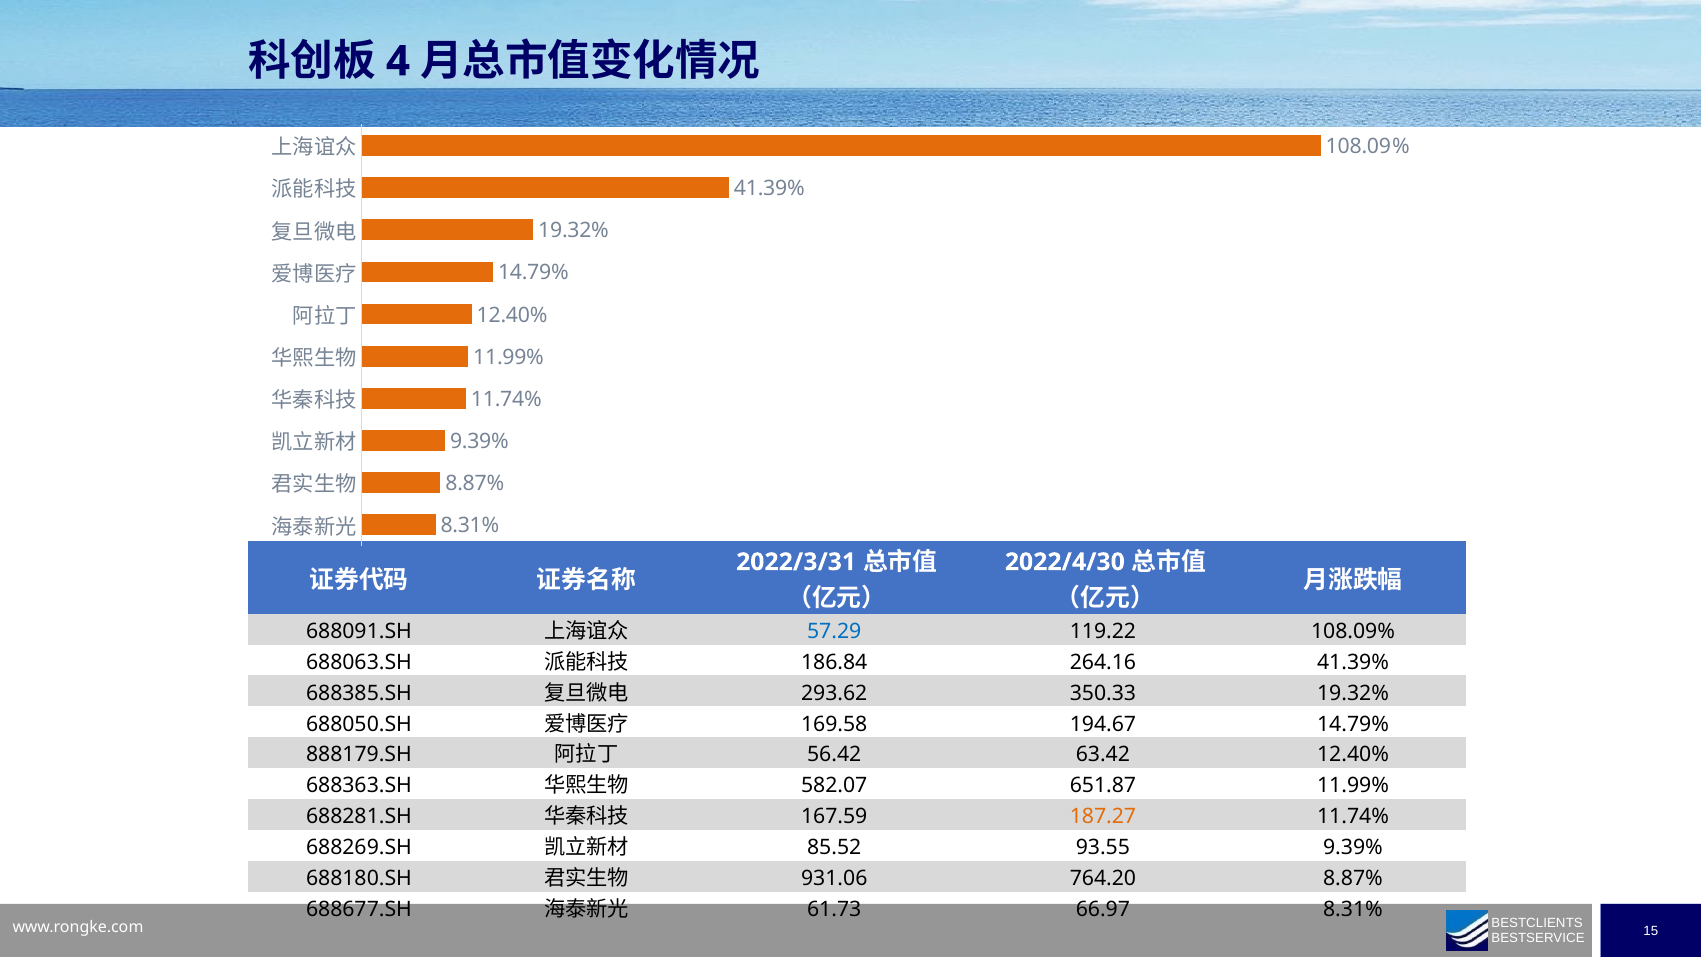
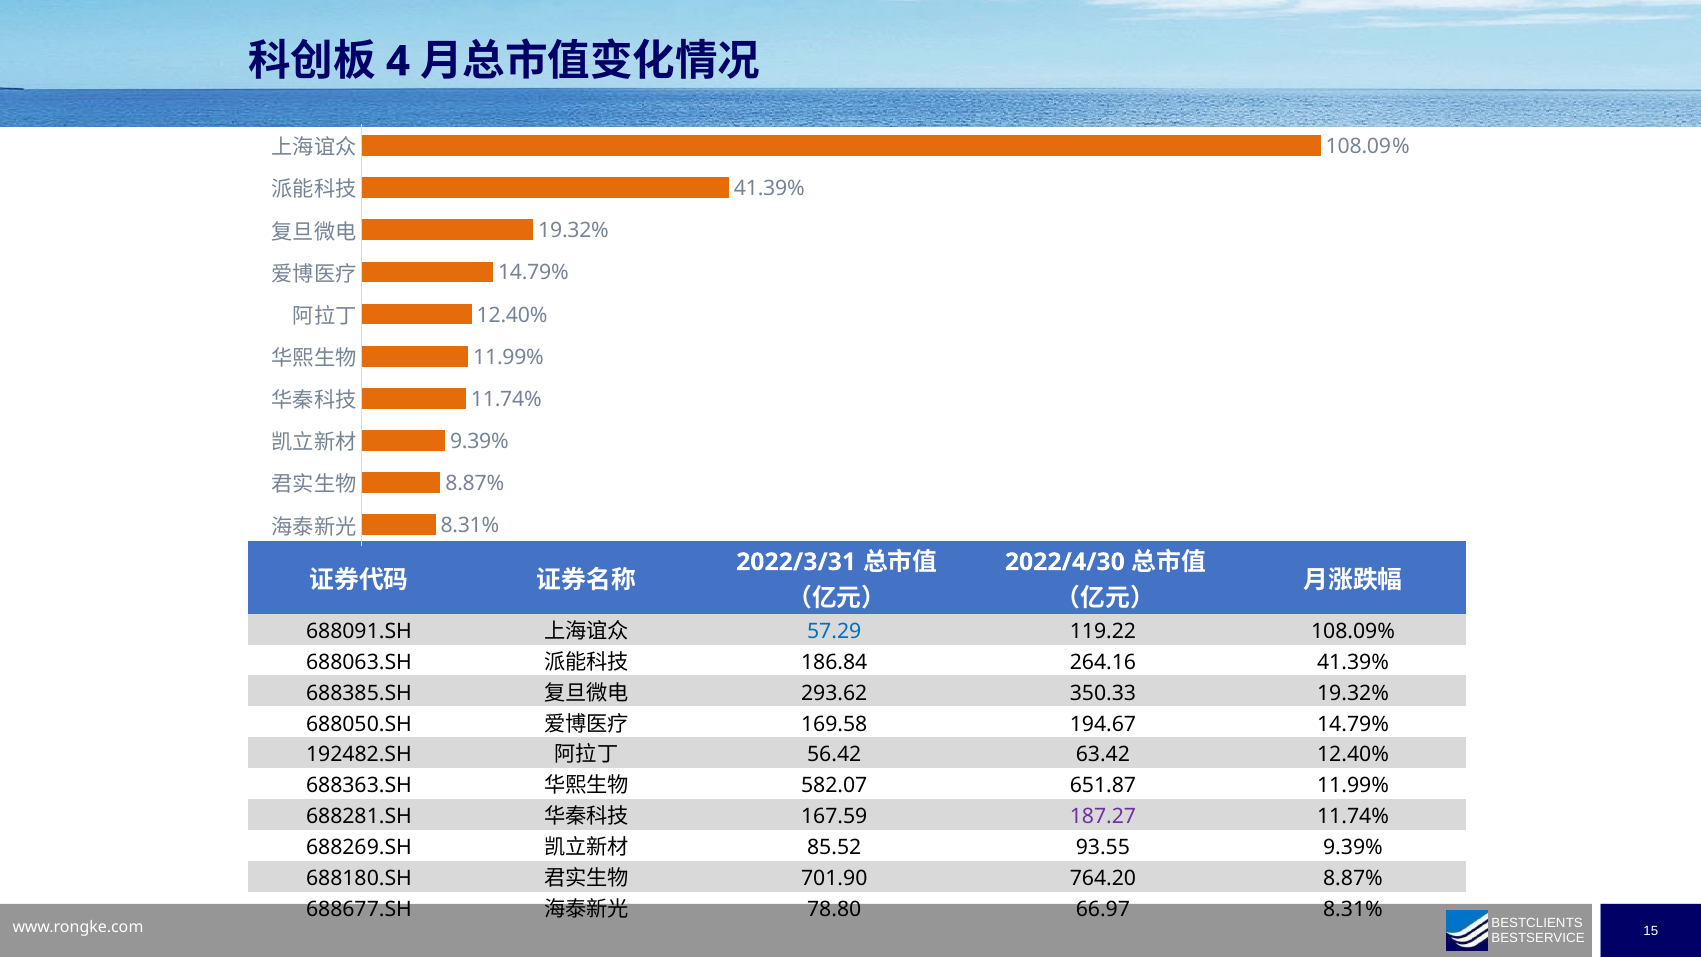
888179.SH: 888179.SH -> 192482.SH (359, 755)
187.27 colour: orange -> purple (1103, 817)
931.06: 931.06 -> 701.90 (834, 878)
61.73: 61.73 -> 78.80 (834, 909)
